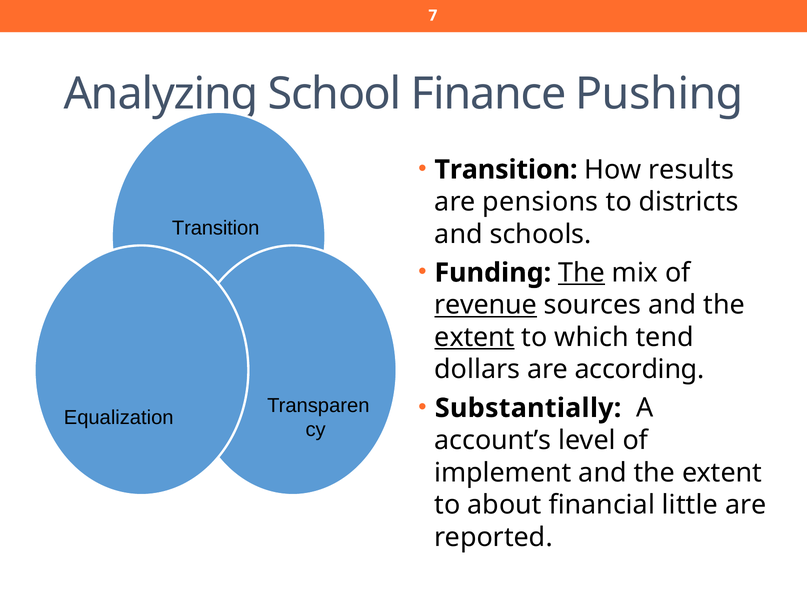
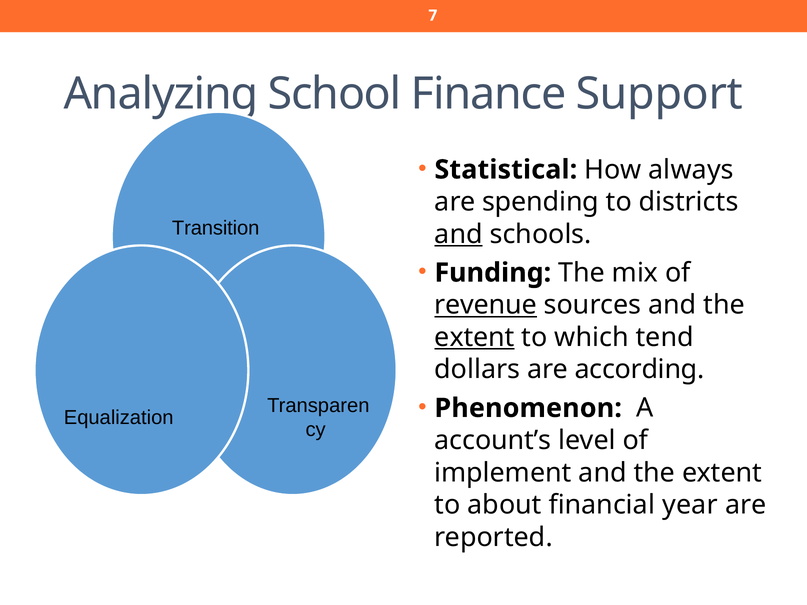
Pushing: Pushing -> Support (659, 94)
Transition: Transition -> Statistical (506, 170)
results: results -> always (691, 170)
pensions: pensions -> spending (541, 202)
and underline: none -> present (459, 234)
The underline: present -> none (582, 273)
Substantially: Substantially -> Phenomenon (528, 408)
little: little -> year (690, 505)
